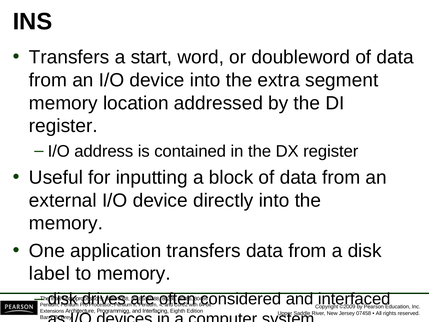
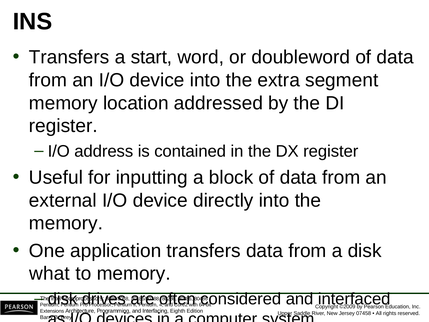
label: label -> what (50, 273)
